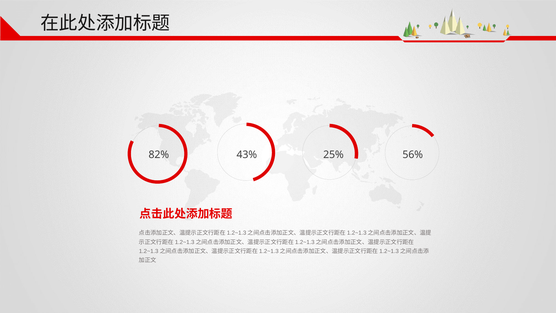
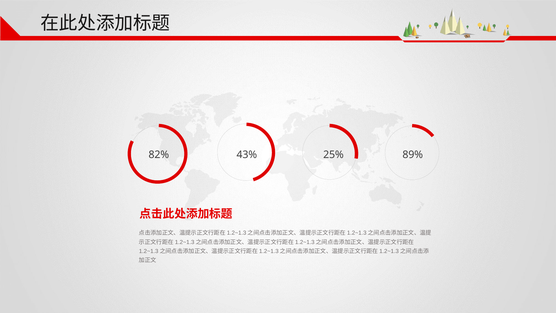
56%: 56% -> 89% (413, 154)
